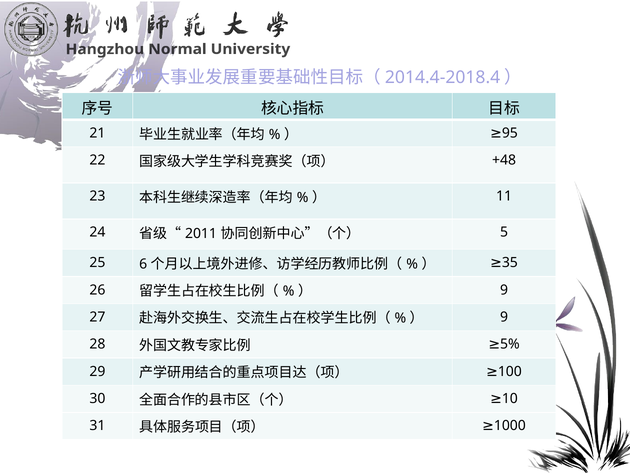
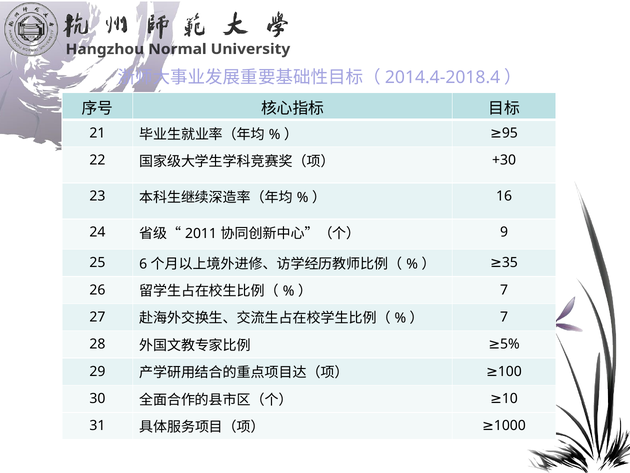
+48: +48 -> +30 (504, 160)
11: 11 -> 16 (504, 196)
5: 5 -> 9 (504, 232)
9: 9 -> 7 (504, 290)
9: 9 -> 7 (504, 317)
